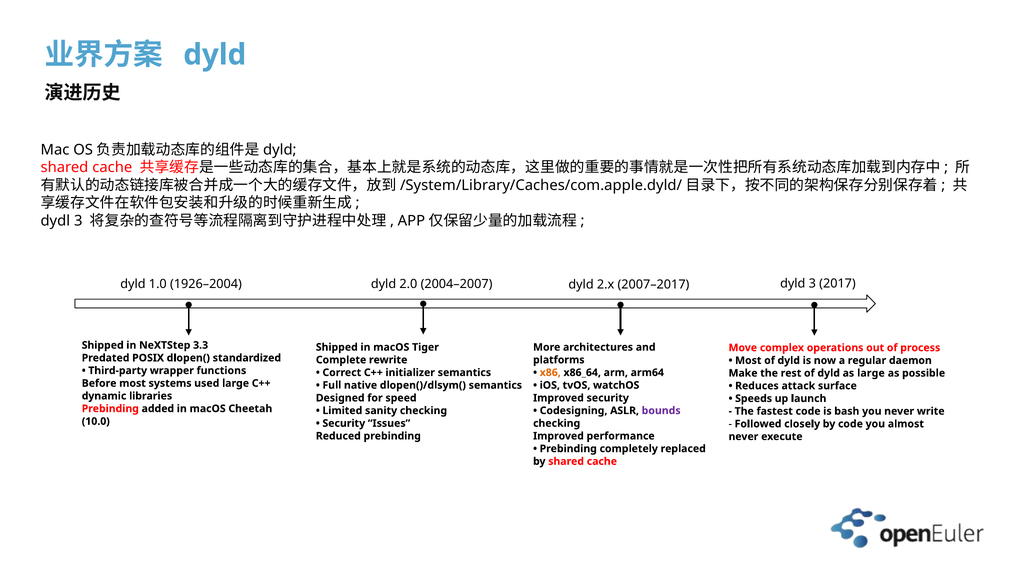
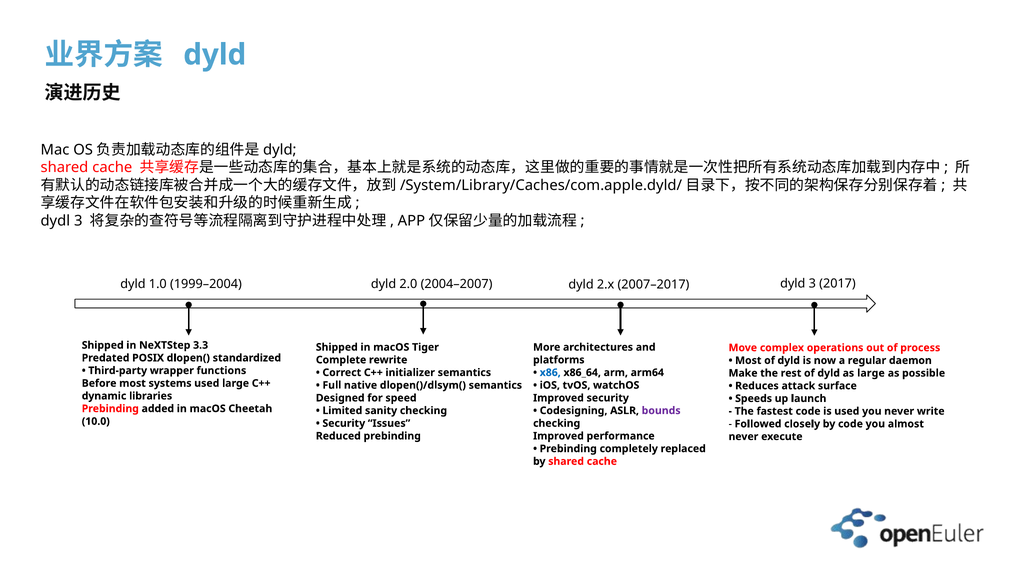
1926–2004: 1926–2004 -> 1999–2004 (206, 284)
x86 colour: orange -> blue (550, 373)
is bash: bash -> used (847, 411)
